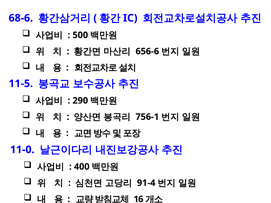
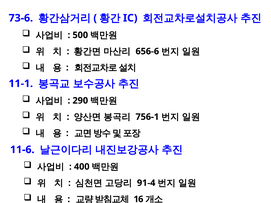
68-6: 68-6 -> 73-6 (21, 18)
11-5: 11-5 -> 11-1 (21, 84)
11-0: 11-0 -> 11-6 (22, 150)
